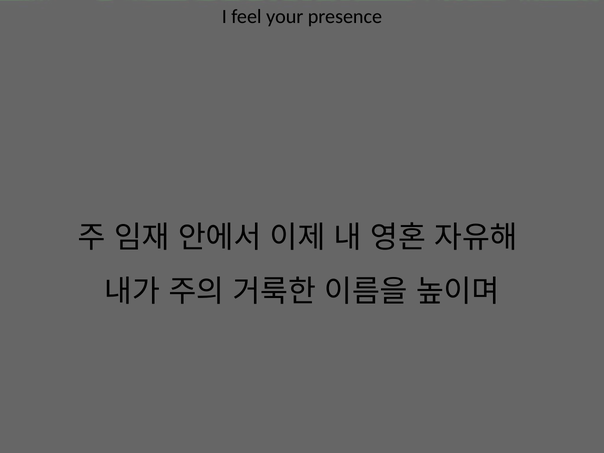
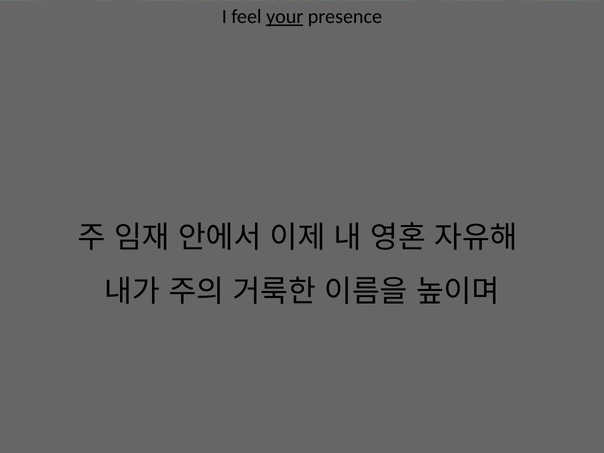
your underline: none -> present (285, 17)
